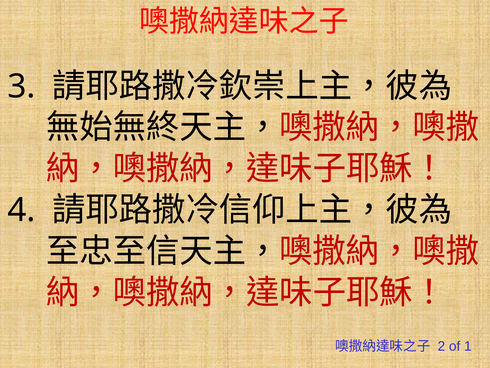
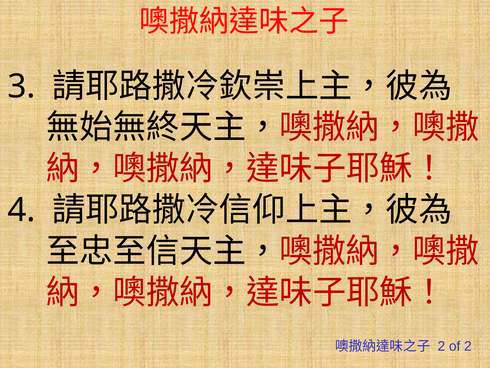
of 1: 1 -> 2 (468, 346)
